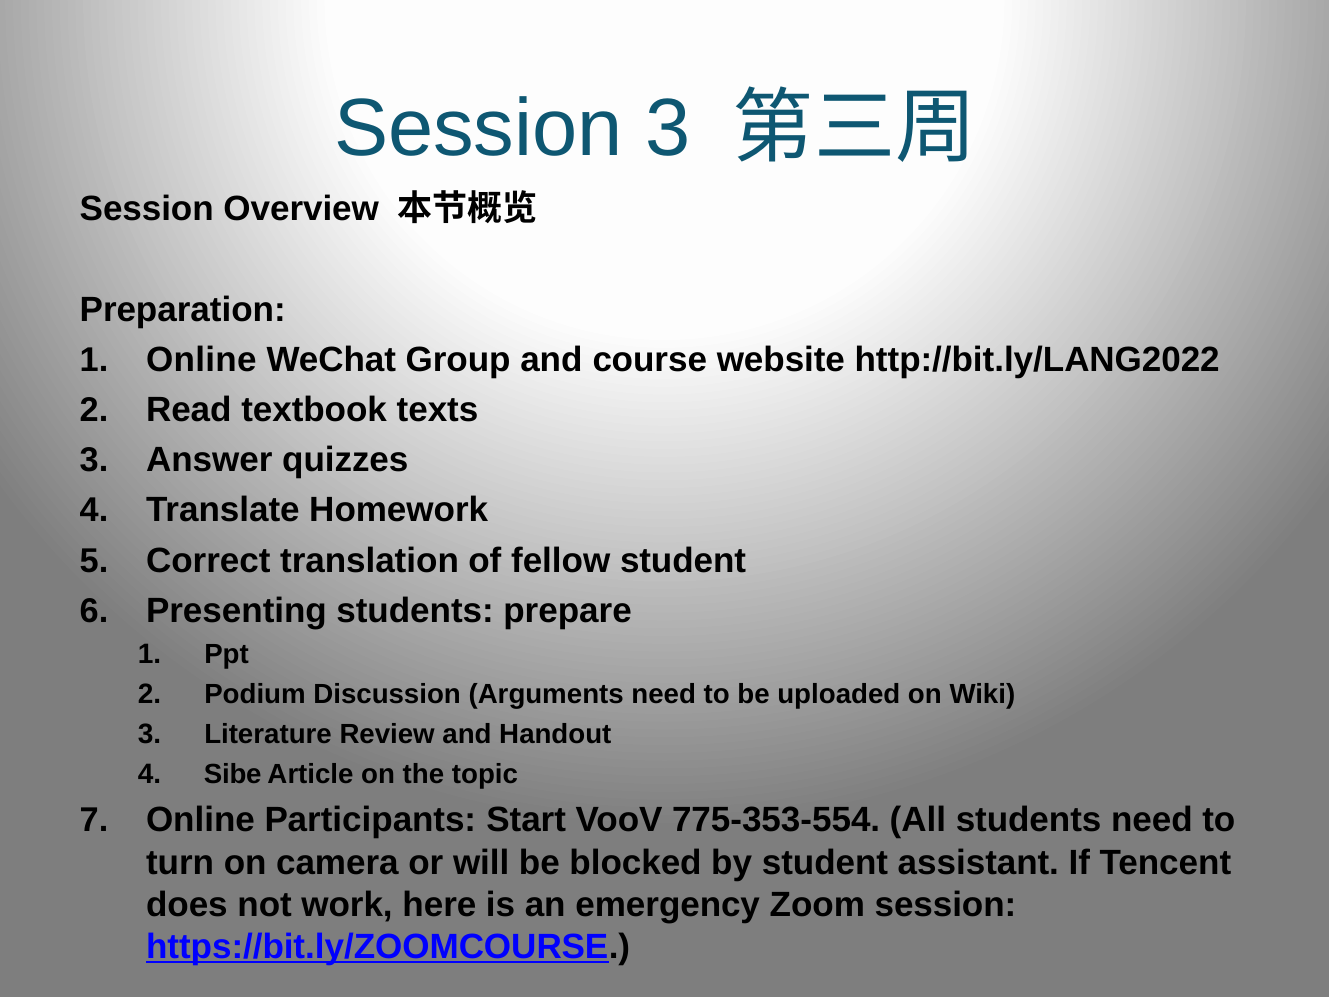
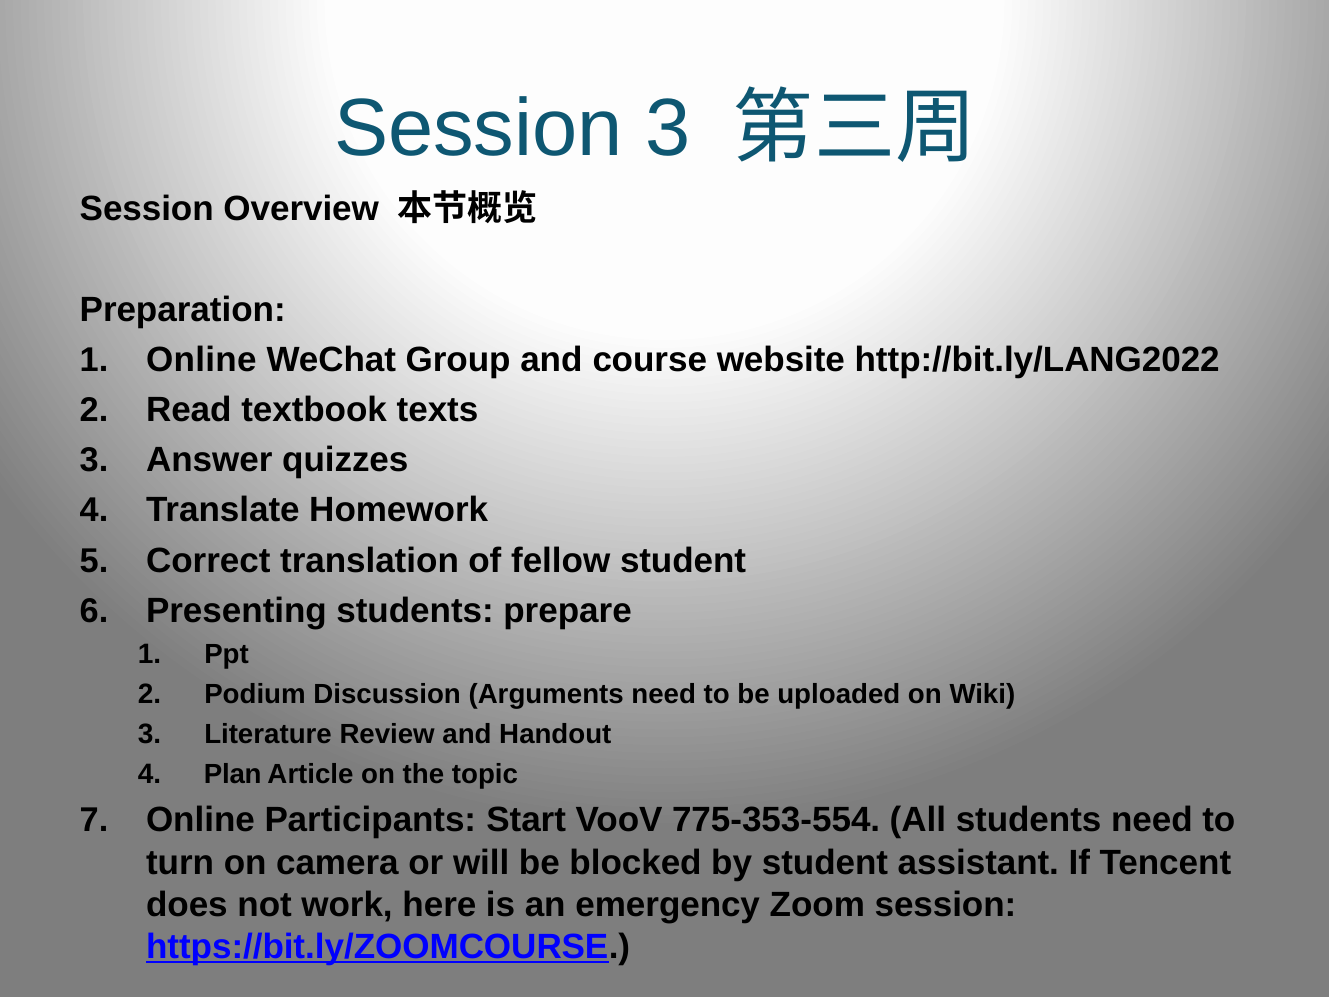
Sibe: Sibe -> Plan (233, 774)
